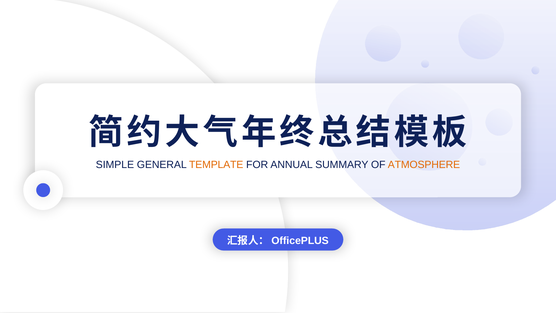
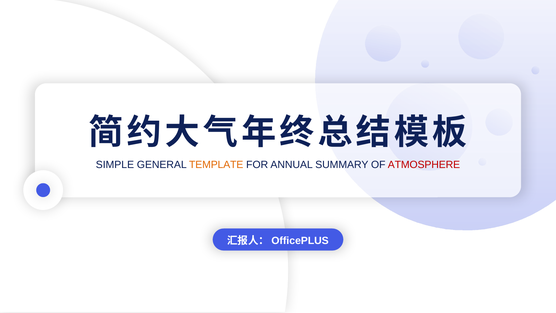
ATMOSPHERE colour: orange -> red (424, 165)
